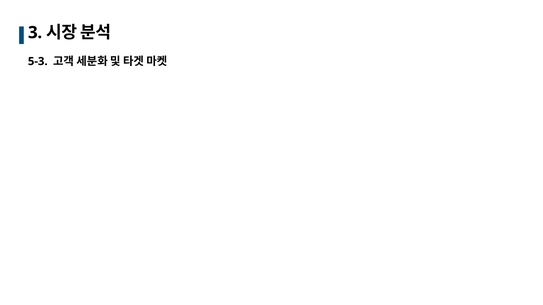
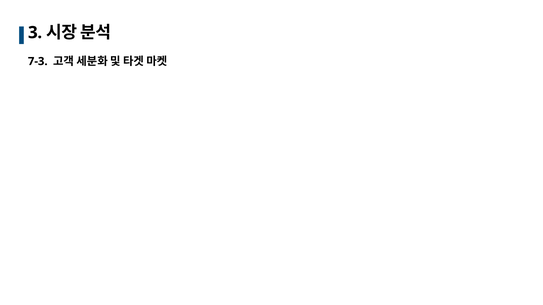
5-3: 5-3 -> 7-3 (38, 61)
